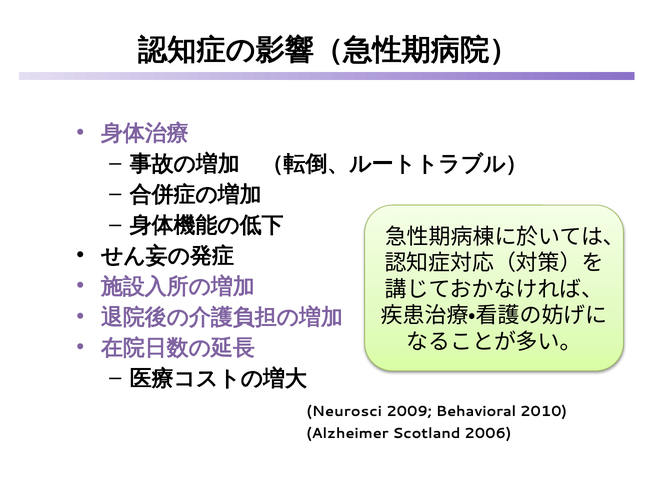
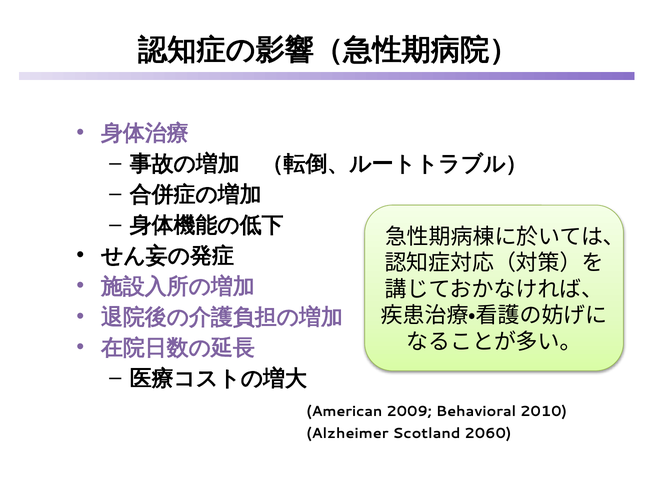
Neurosci: Neurosci -> American (344, 411)
2006: 2006 -> 2060 (488, 433)
